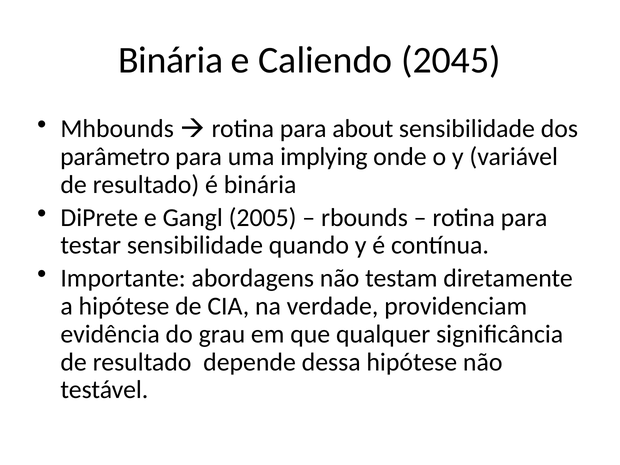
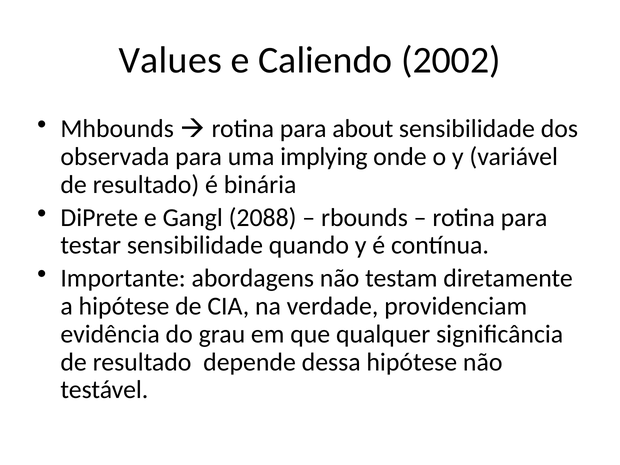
Binária: Binária -> Values (170, 60)
2045: 2045 -> 2002 (451, 60)
parâmetro: parâmetro -> observada (115, 157)
2005: 2005 -> 2088 (263, 218)
